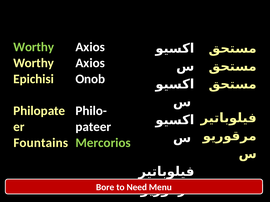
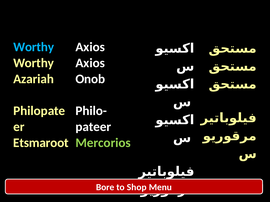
Worthy colour: light green -> light blue (34, 47)
Epichisi: Epichisi -> Azariah (34, 79)
Fountains: Fountains -> Etsmaroot (41, 143)
Need: Need -> Shop (137, 188)
